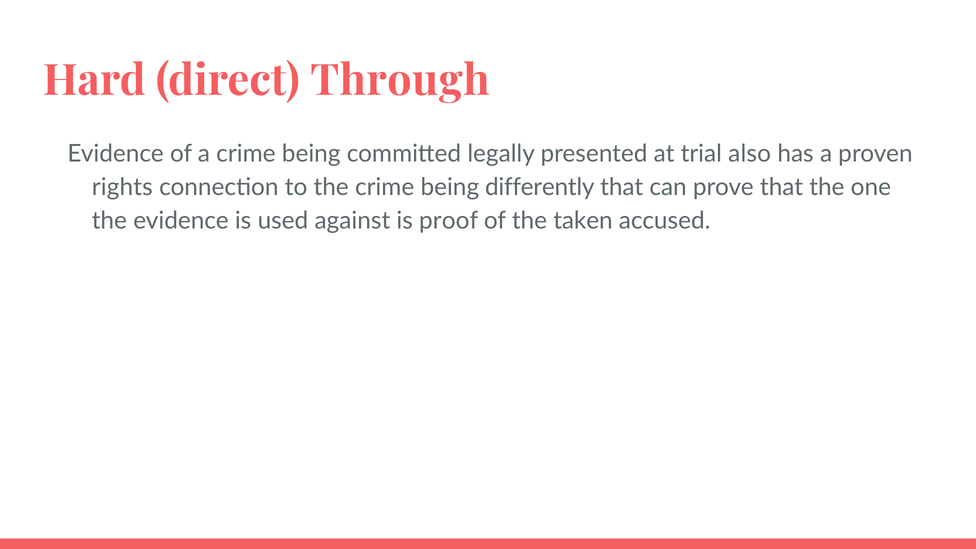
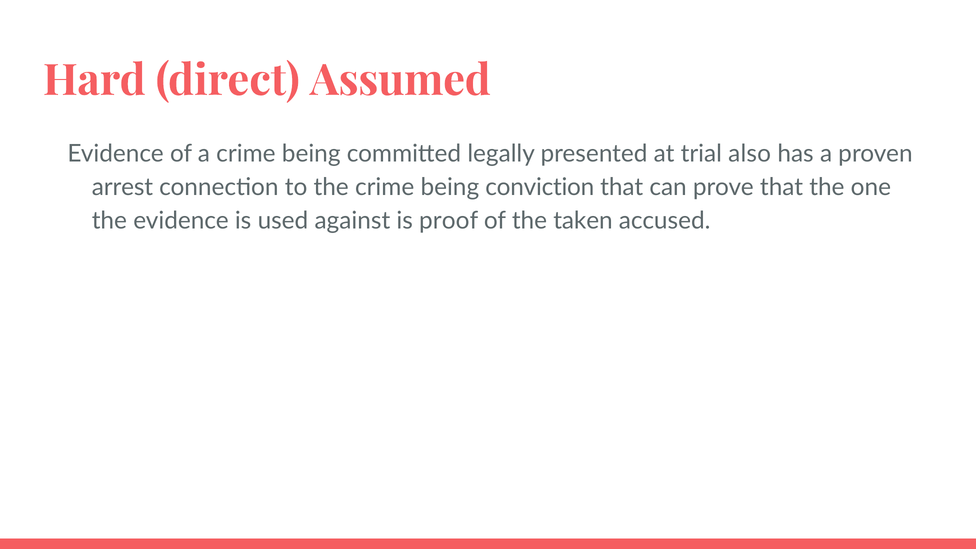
Through: Through -> Assumed (400, 81)
rights: rights -> arrest (122, 187)
differently: differently -> conviction (540, 187)
